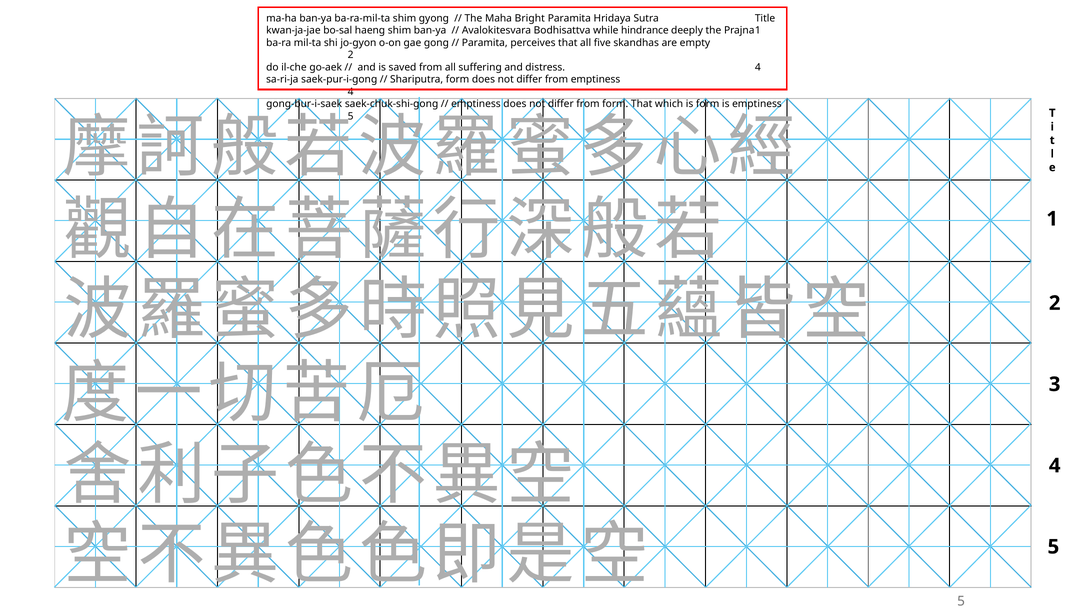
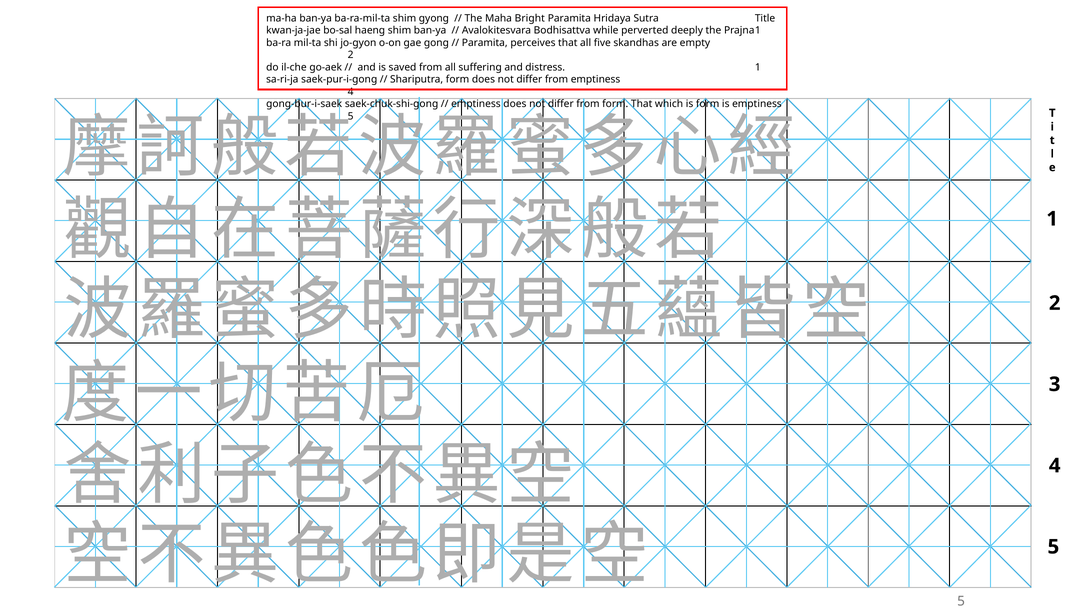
hindrance: hindrance -> perverted (645, 30)
distress 4: 4 -> 1 (758, 67)
